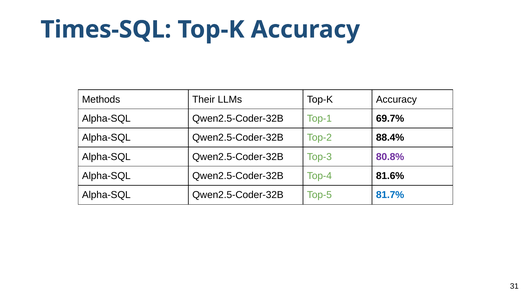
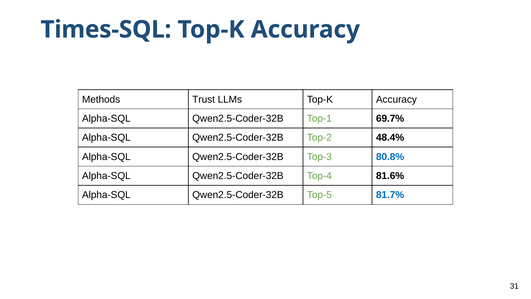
Their: Their -> Trust (204, 99)
88.4%: 88.4% -> 48.4% (390, 138)
80.8% colour: purple -> blue (390, 157)
